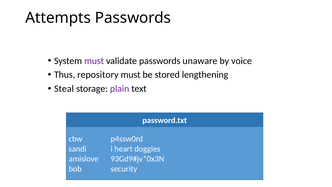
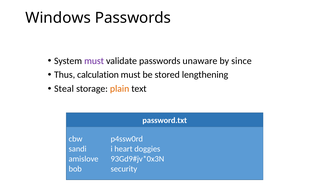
Attempts: Attempts -> Windows (58, 18)
voice: voice -> since (241, 61)
repository: repository -> calculation (98, 75)
plain colour: purple -> orange (120, 89)
